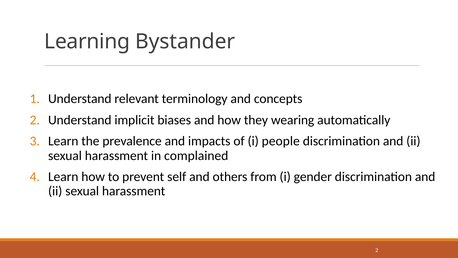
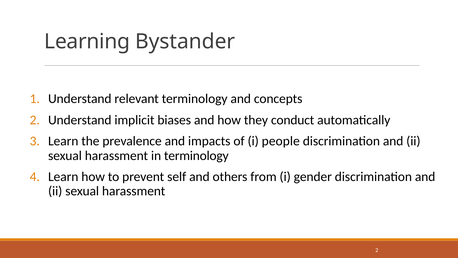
wearing: wearing -> conduct (293, 120)
in complained: complained -> terminology (196, 155)
